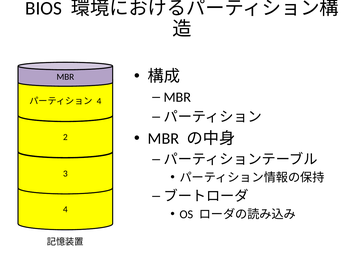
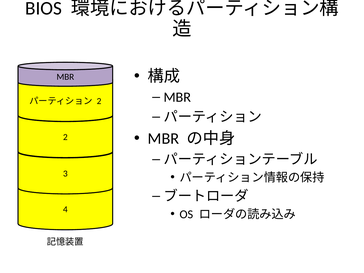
4: 4 -> 2 (99, 101)
